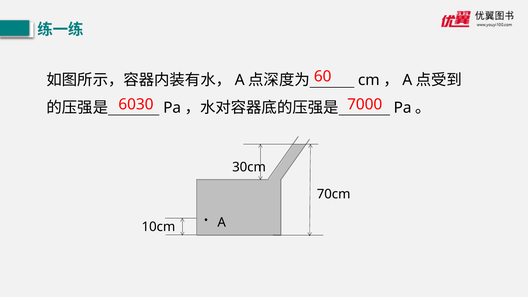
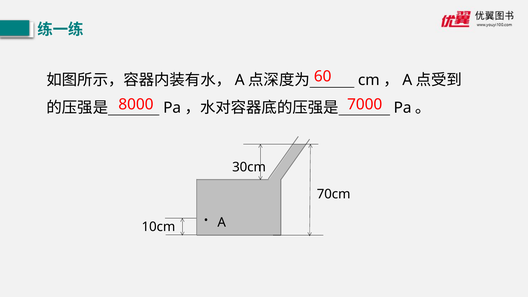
6030: 6030 -> 8000 (136, 105)
